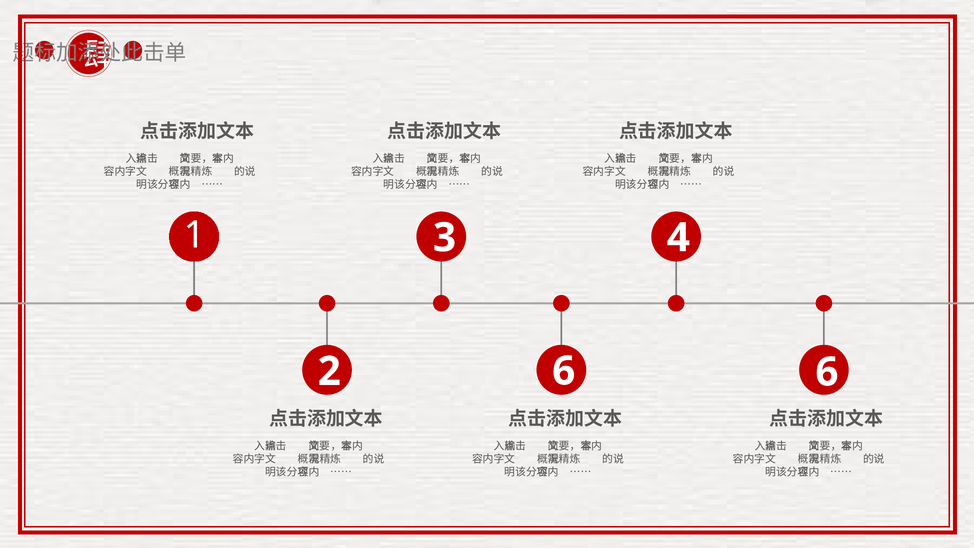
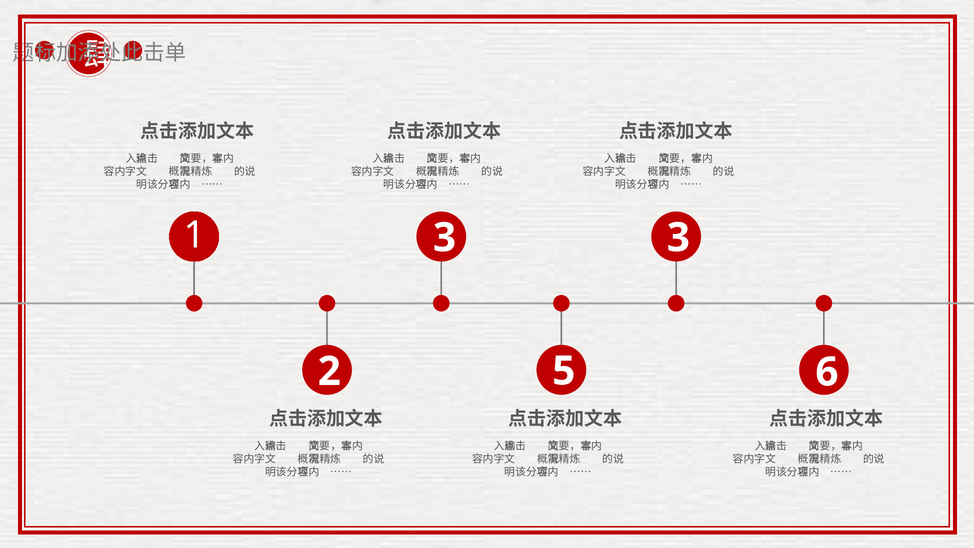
3 4: 4 -> 3 (678, 238)
2 6: 6 -> 5 (564, 371)
